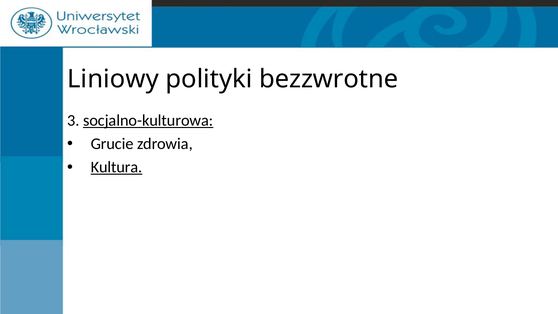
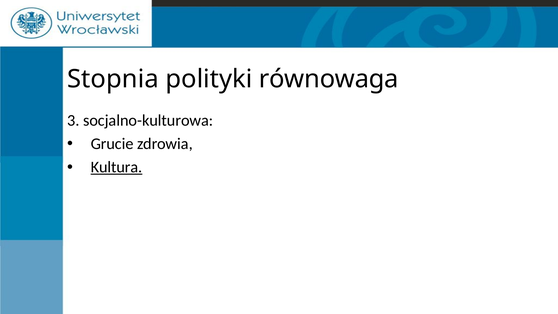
Liniowy: Liniowy -> Stopnia (113, 79)
bezzwrotne: bezzwrotne -> równowaga (329, 79)
socjalno-kulturowa underline: present -> none (148, 120)
